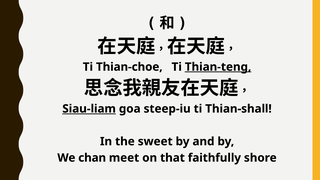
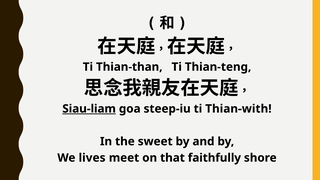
Thian-choe: Thian-choe -> Thian-than (129, 67)
Thian-teng underline: present -> none (218, 67)
Thian-shall: Thian-shall -> Thian-with (238, 109)
chan: chan -> lives (92, 158)
